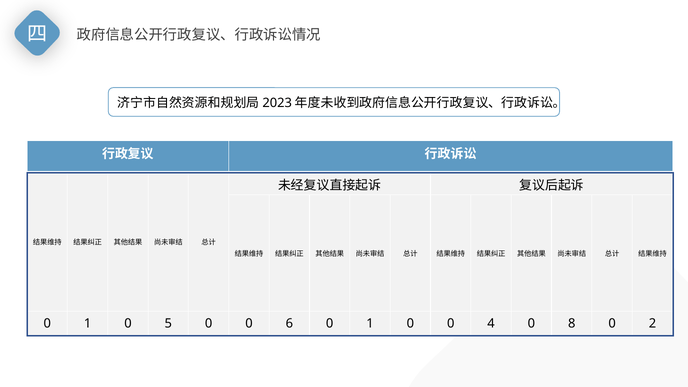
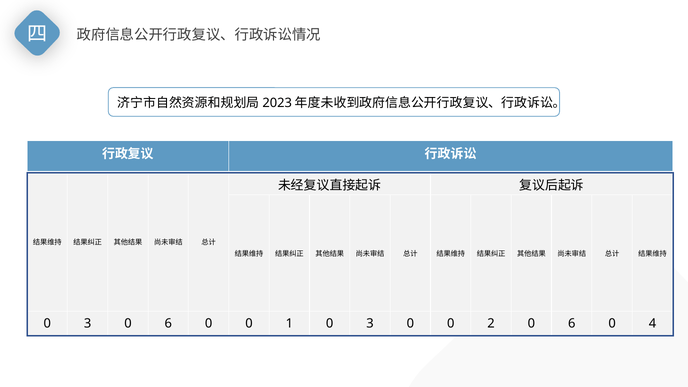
1: 1 -> 3 (88, 323)
5: 5 -> 6 (168, 323)
6: 6 -> 1 (289, 323)
1: 1 -> 3 (370, 323)
4: 4 -> 2 (491, 323)
8: 8 -> 6 (572, 323)
2: 2 -> 4 (652, 323)
